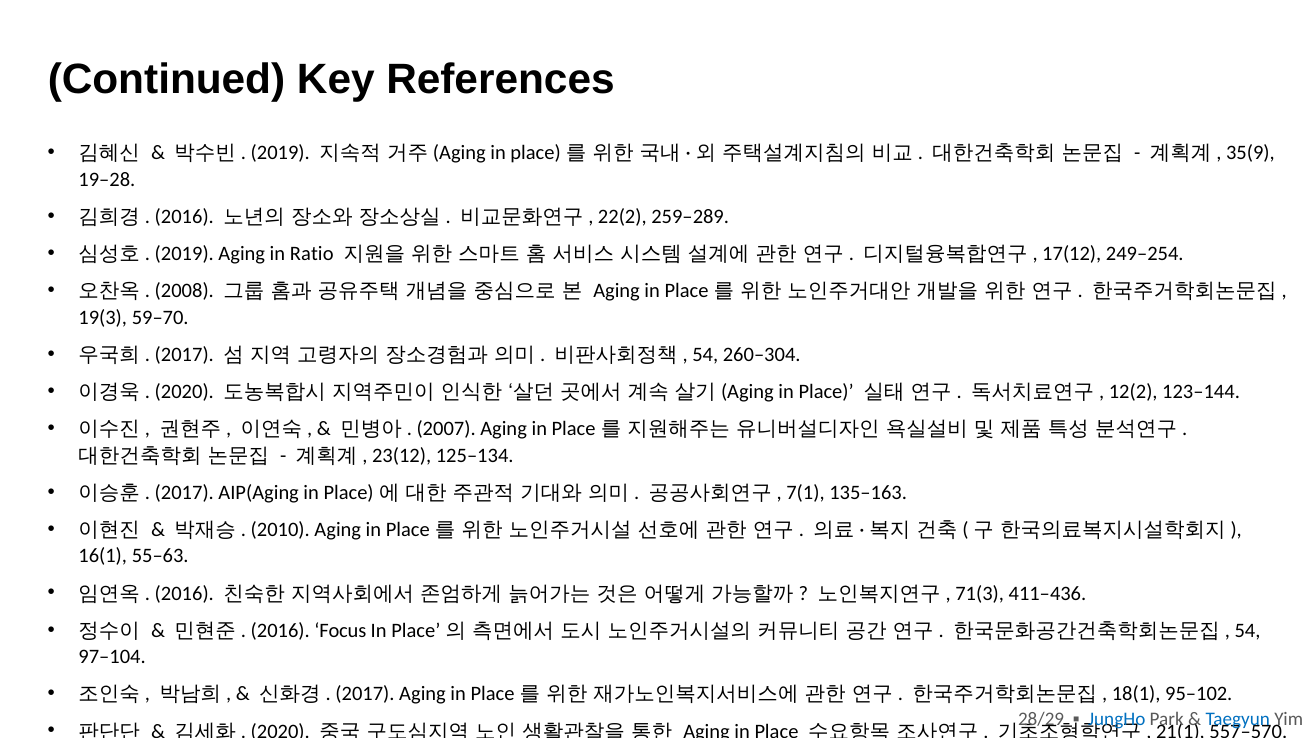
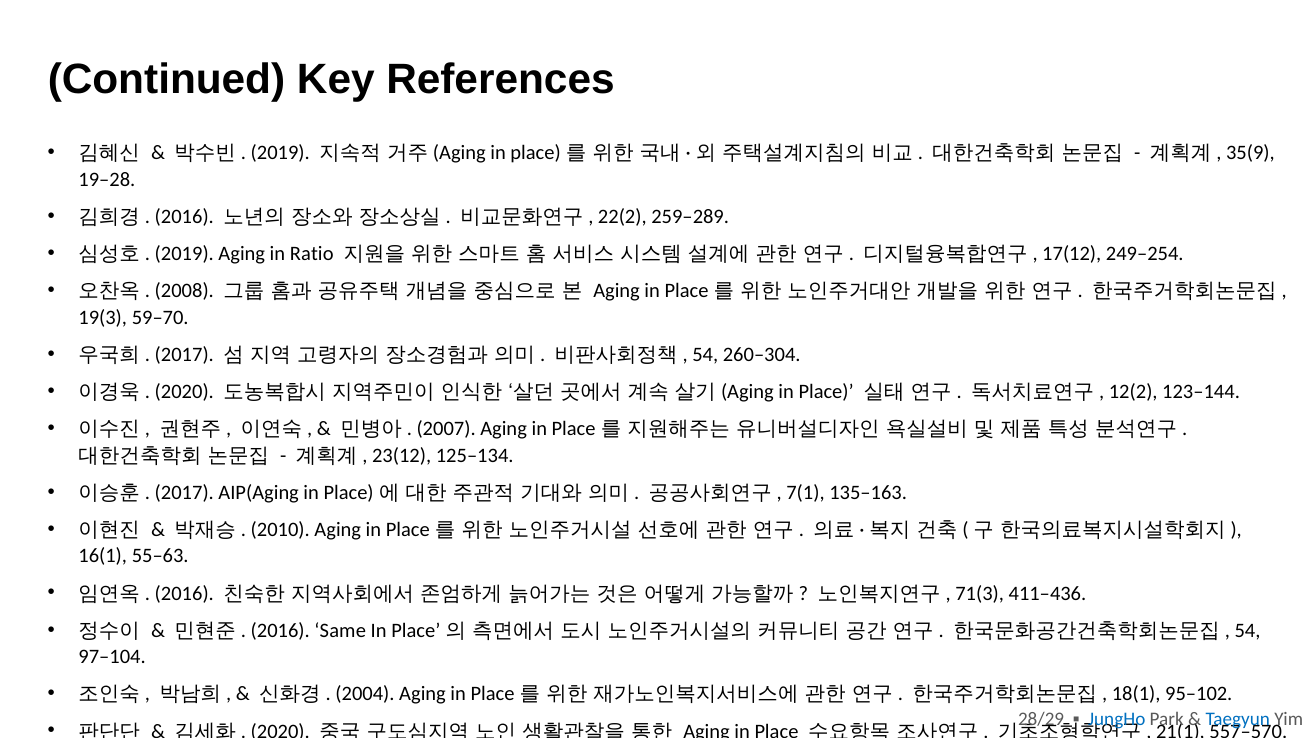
Focus: Focus -> Same (340, 631)
2017: 2017 -> 2004 (365, 695)
